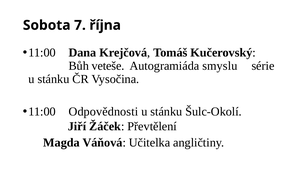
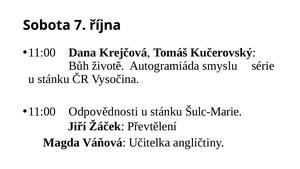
veteše: veteše -> životě (108, 66)
Šulc-Okolí: Šulc-Okolí -> Šulc-Marie (214, 111)
